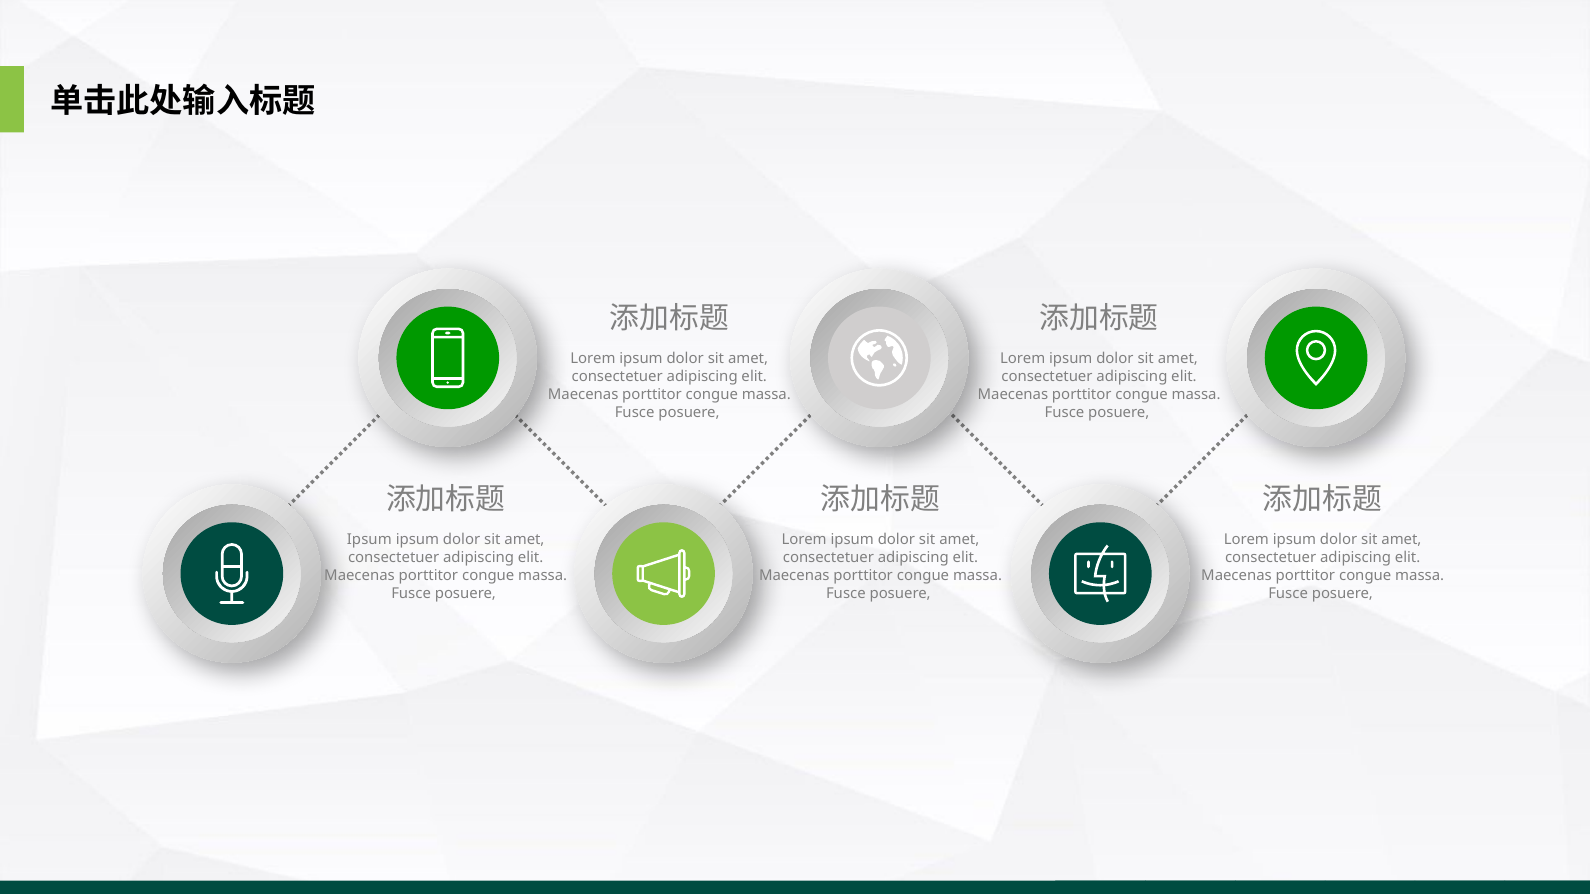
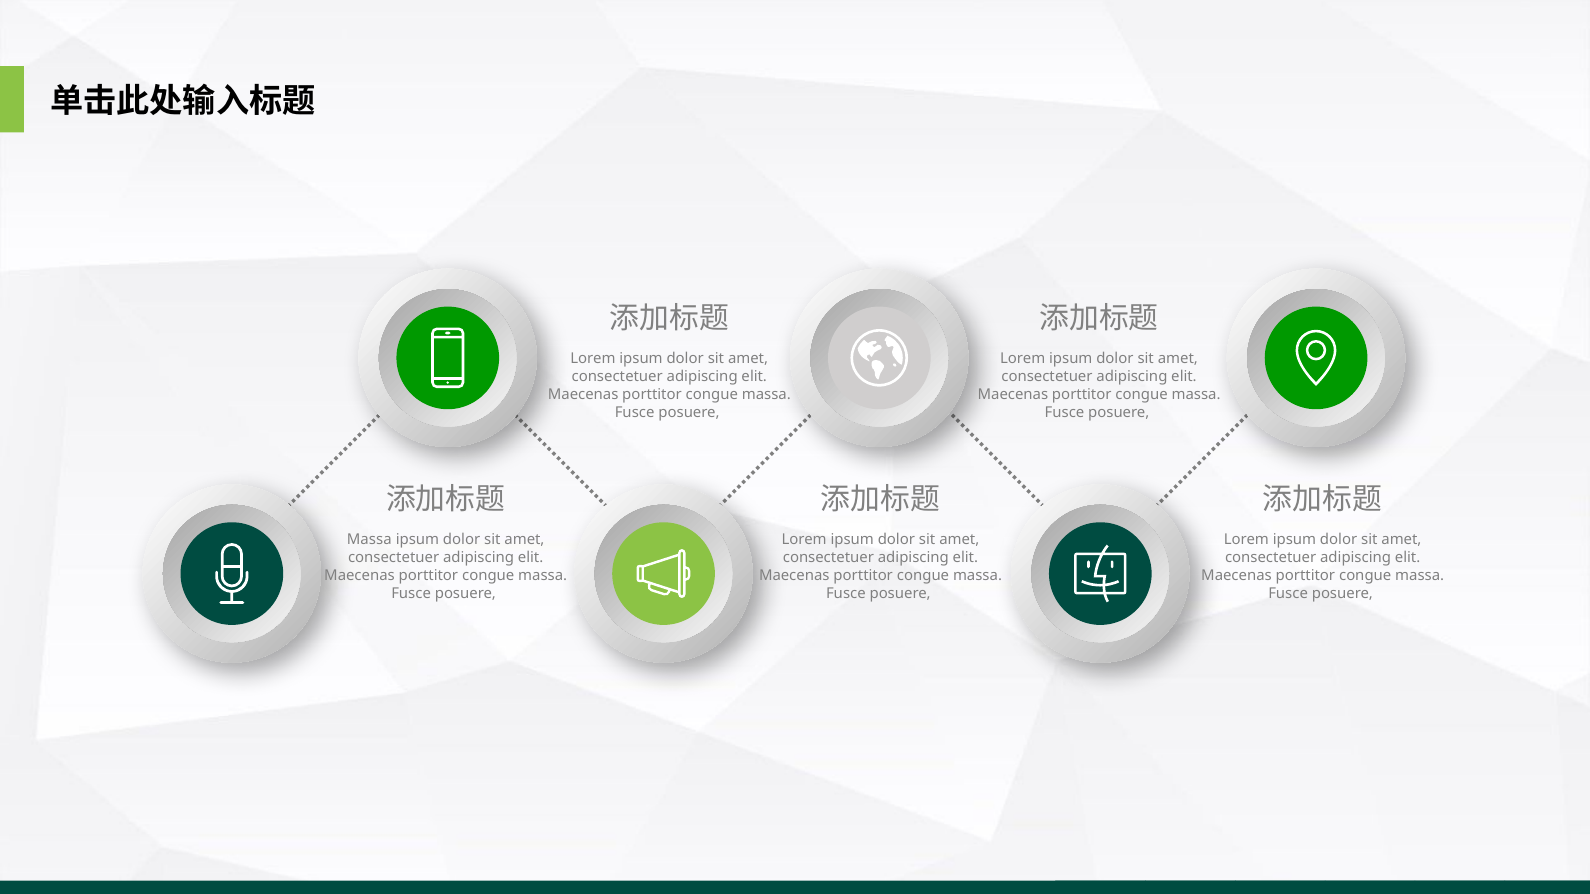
Ipsum: Ipsum -> Massa (369, 540)
